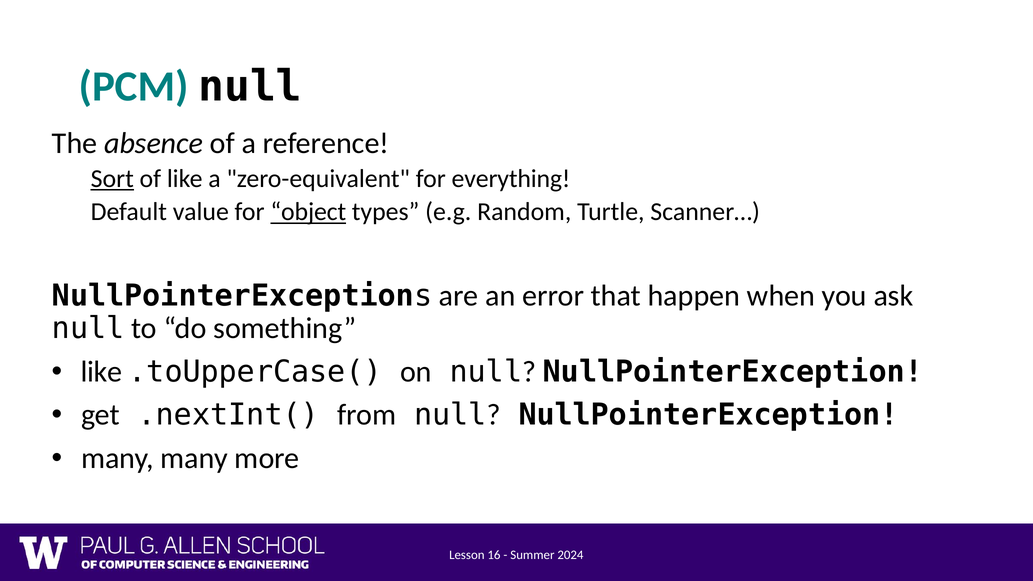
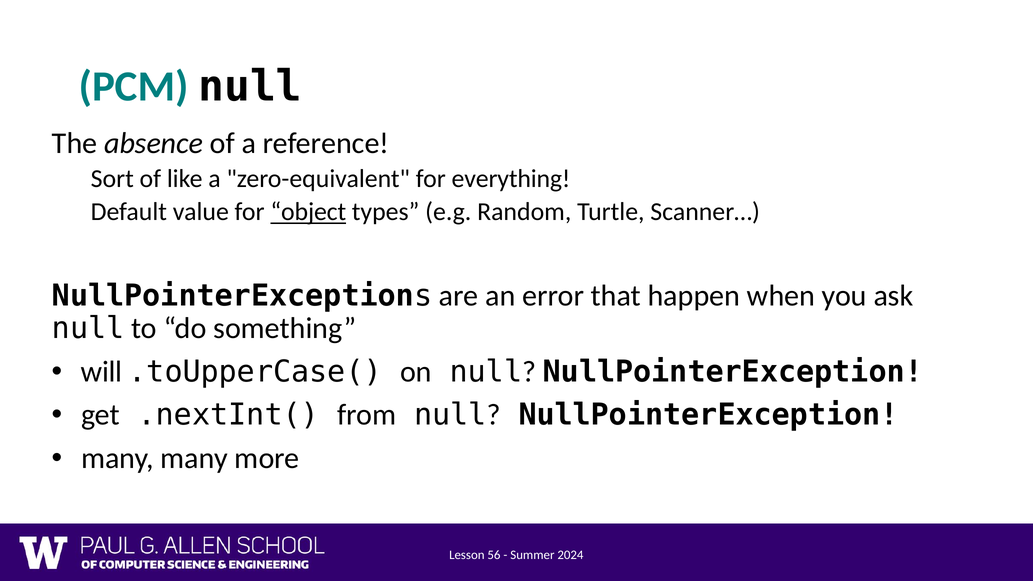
Sort underline: present -> none (112, 179)
like: like -> will (101, 372)
16: 16 -> 56 (494, 555)
